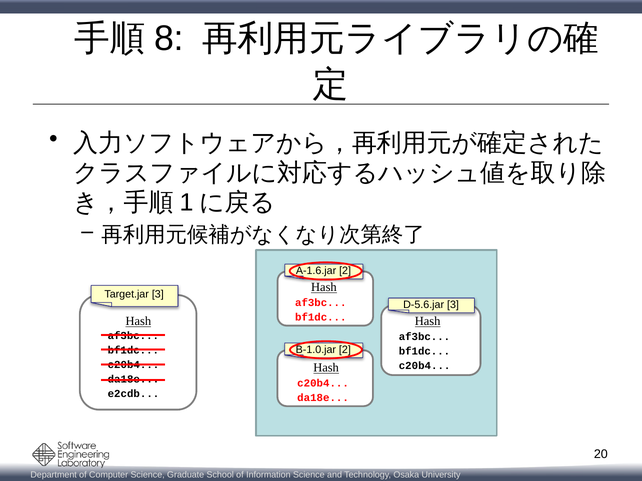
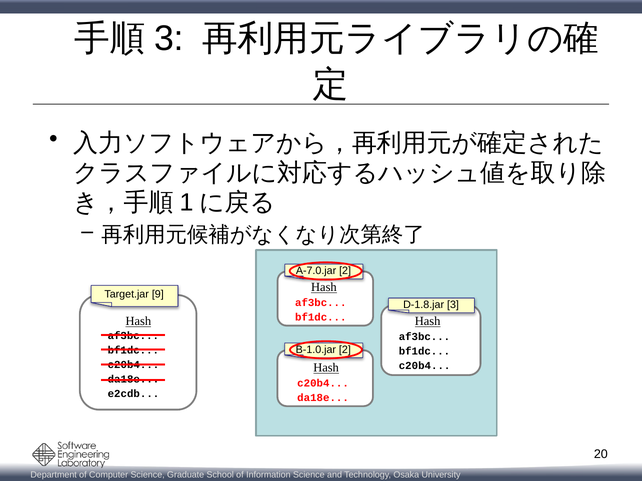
8: 8 -> 3 (169, 38)
A-1.6.jar: A-1.6.jar -> A-7.0.jar (316, 271)
Target.jar 3: 3 -> 9 (158, 295)
D-5.6.jar: D-5.6.jar -> D-1.8.jar (424, 305)
